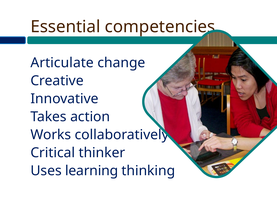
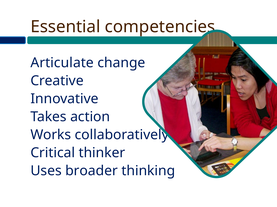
learning: learning -> broader (92, 171)
